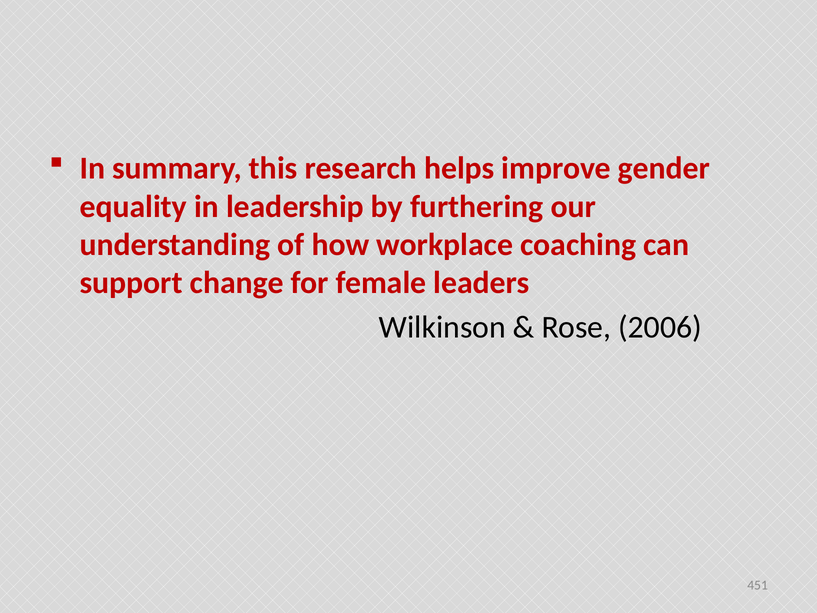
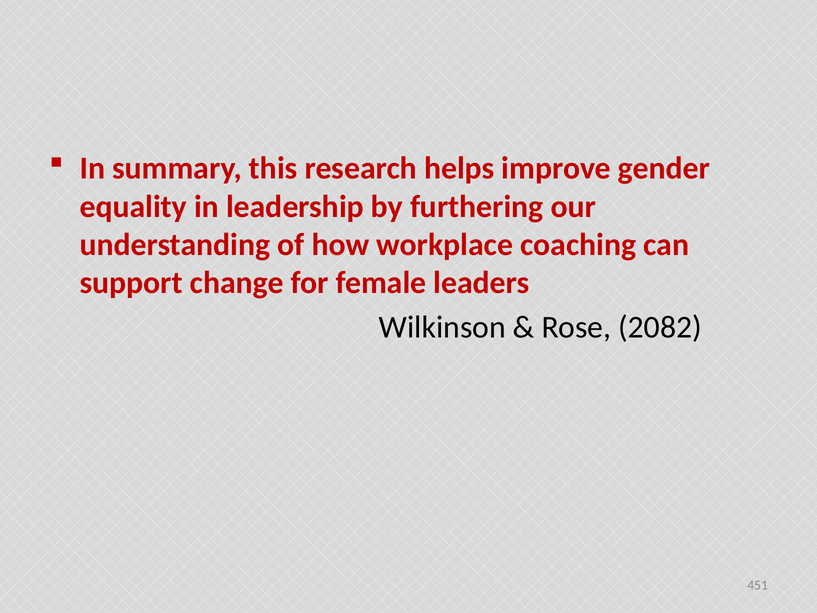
2006: 2006 -> 2082 (660, 327)
